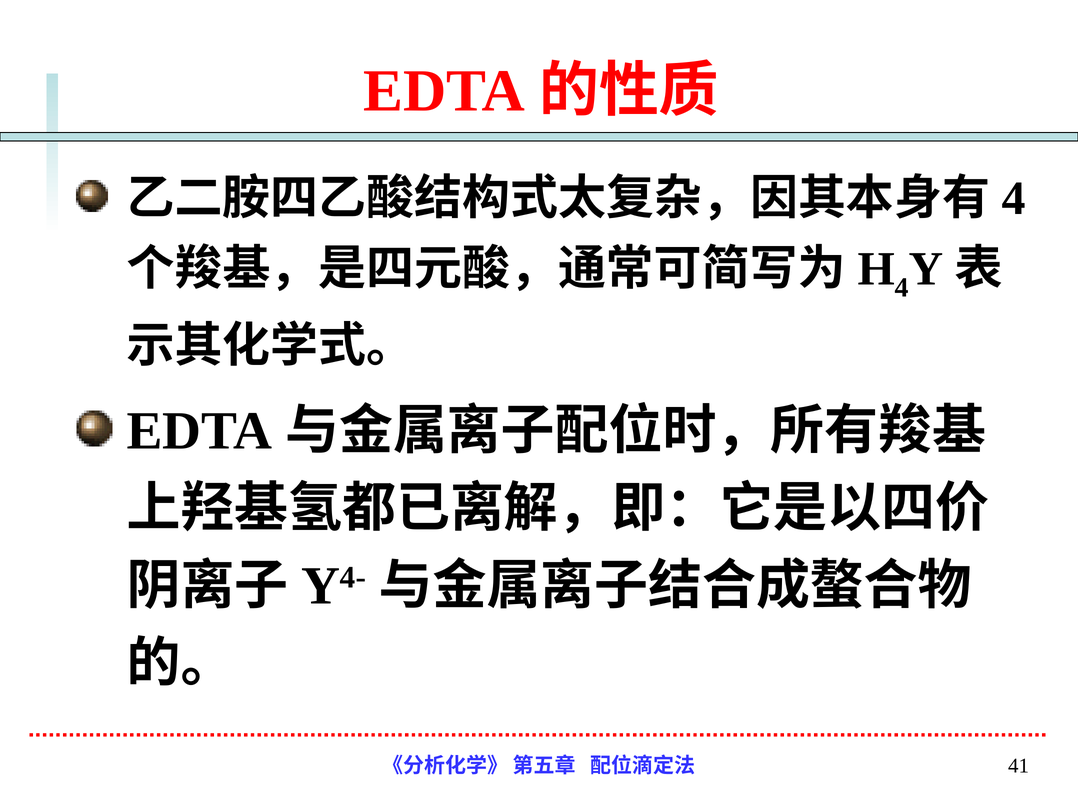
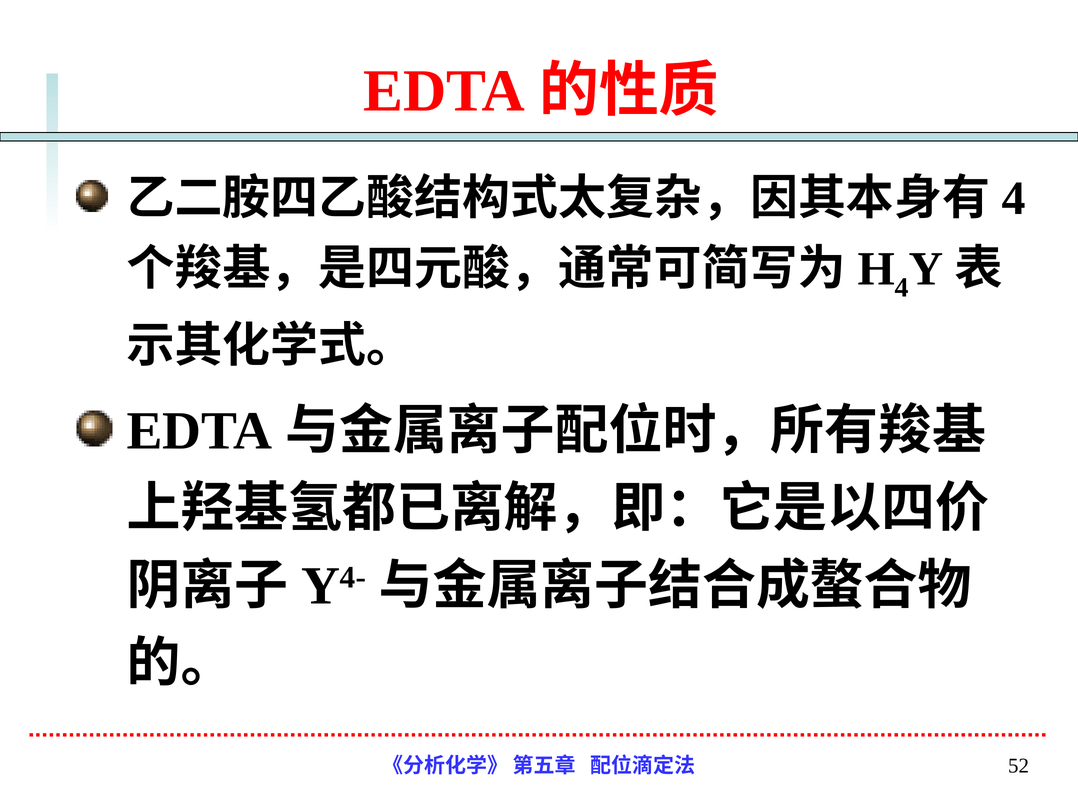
41: 41 -> 52 (1019, 767)
